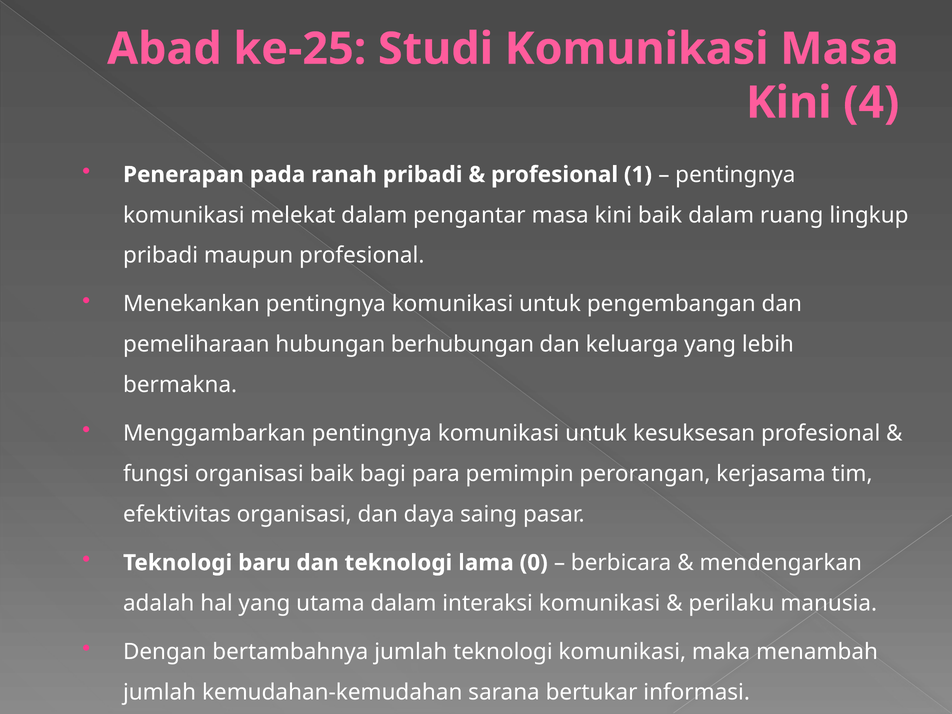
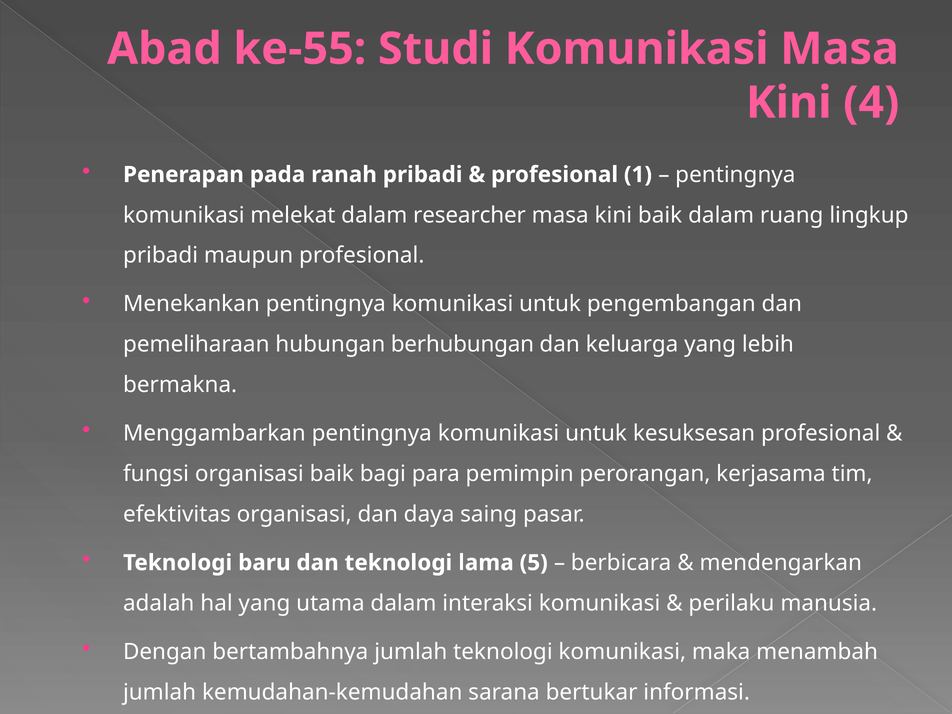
ke-25: ke-25 -> ke-55 (300, 49)
pengantar: pengantar -> researcher (469, 215)
0: 0 -> 5 (534, 563)
